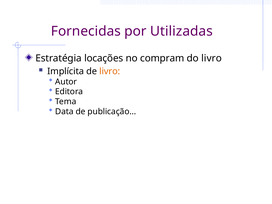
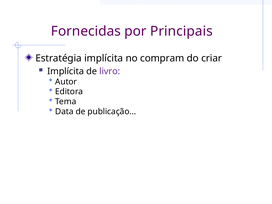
Utilizadas: Utilizadas -> Principais (181, 31)
Estratégia locações: locações -> implícita (104, 58)
do livro: livro -> criar (212, 58)
livro colour: orange -> purple (110, 71)
